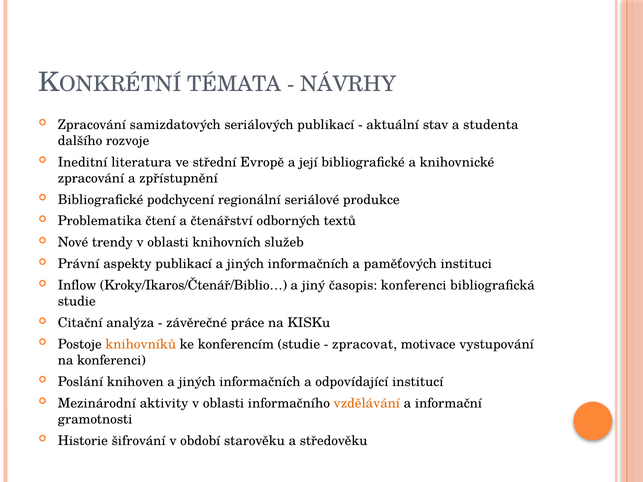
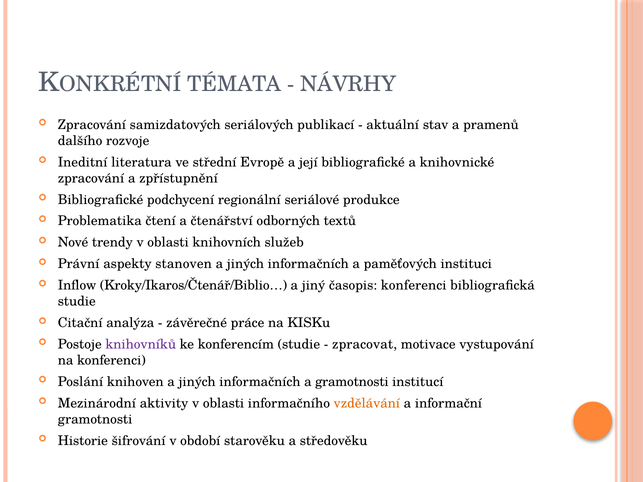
studenta: studenta -> pramenů (491, 125)
aspekty publikací: publikací -> stanoven (184, 264)
knihovníků colour: orange -> purple (141, 344)
a odpovídající: odpovídající -> gramotnosti (352, 382)
